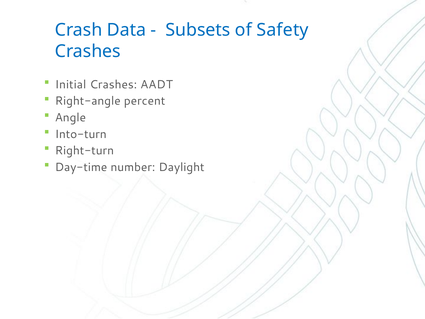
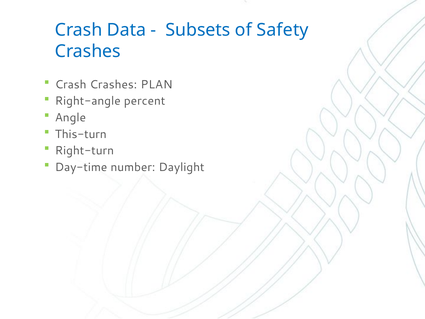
Initial: Initial -> Crash (71, 84)
AADT: AADT -> PLAN (157, 84)
Into-turn: Into-turn -> This-turn (81, 134)
